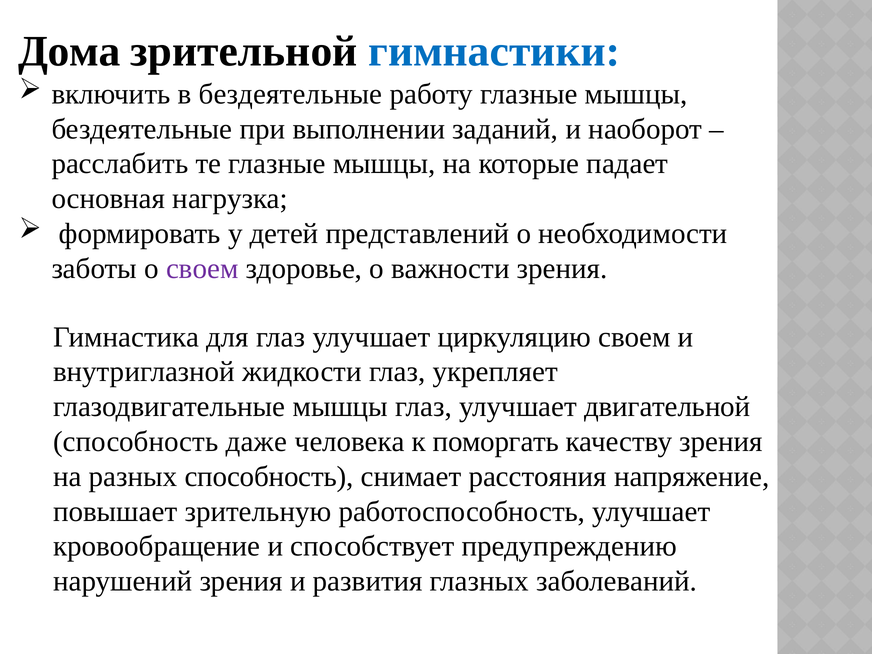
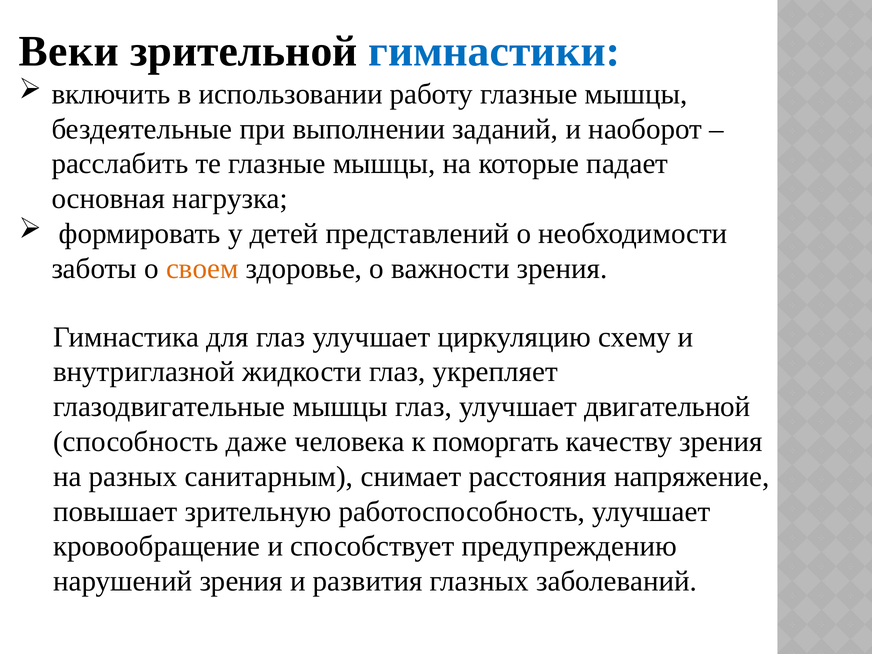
Дома: Дома -> Веки (69, 51)
в бездеятельные: бездеятельные -> использовании (291, 94)
своем colour: purple -> orange (202, 268)
циркуляцию своем: своем -> схему (634, 337)
разных способность: способность -> санитарным (269, 477)
